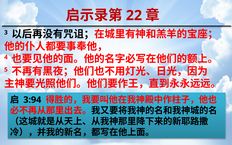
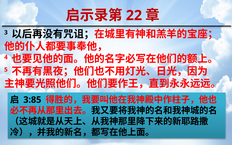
3:94: 3:94 -> 3:85 (32, 100)
